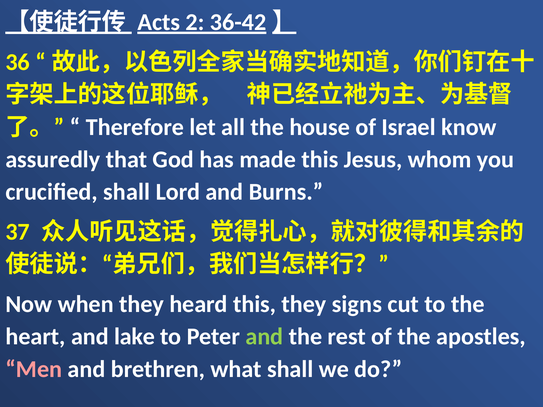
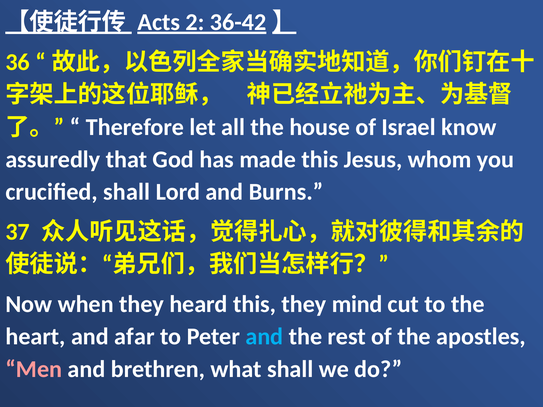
signs: signs -> mind (357, 304)
lake: lake -> afar (134, 337)
and colour: light green -> light blue (264, 337)
